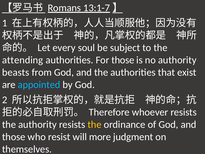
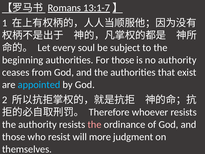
attending: attending -> beginning (23, 60)
beasts: beasts -> ceases (16, 72)
the colour: yellow -> pink (95, 124)
